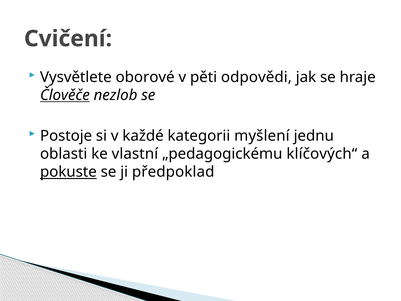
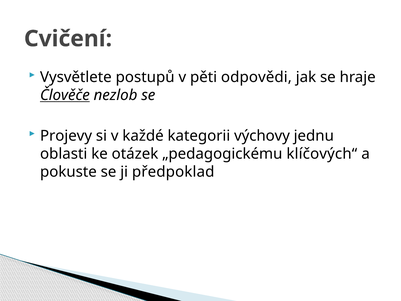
oborové: oborové -> postupů (145, 77)
Postoje: Postoje -> Projevy (66, 136)
myšlení: myšlení -> výchovy (262, 136)
vlastní: vlastní -> otázek (135, 154)
pokuste underline: present -> none (68, 172)
